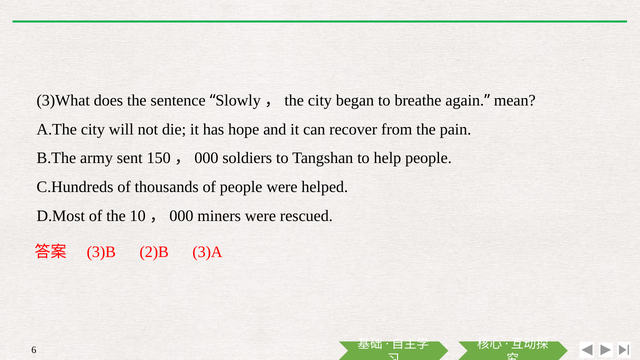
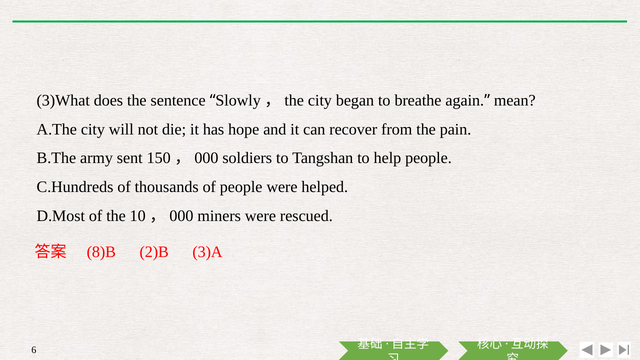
3)B: 3)B -> 8)B (101, 252)
